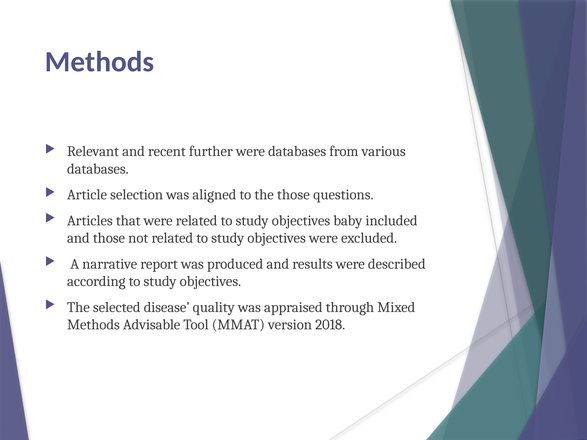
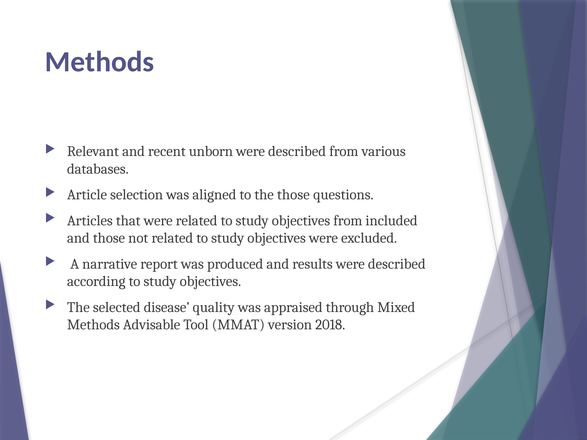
further: further -> unborn (211, 151)
databases: databases -> described (297, 151)
objectives baby: baby -> from (348, 221)
